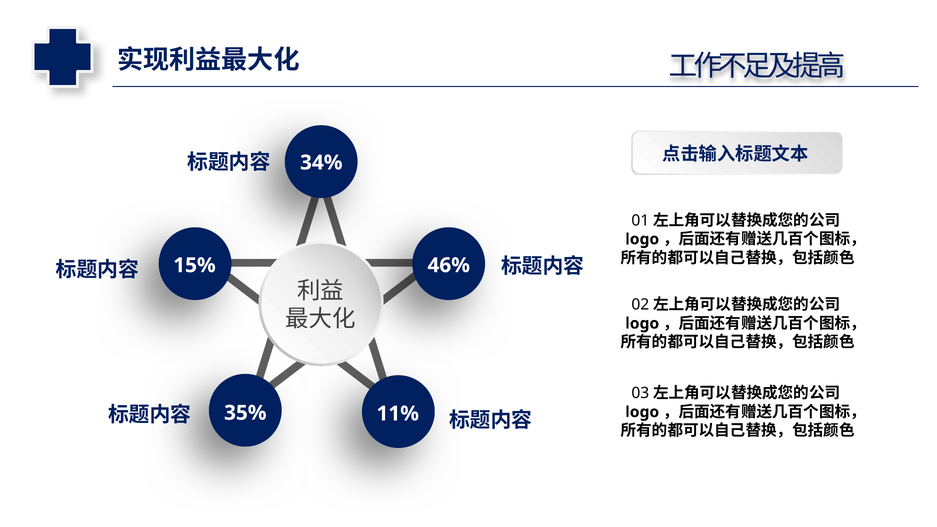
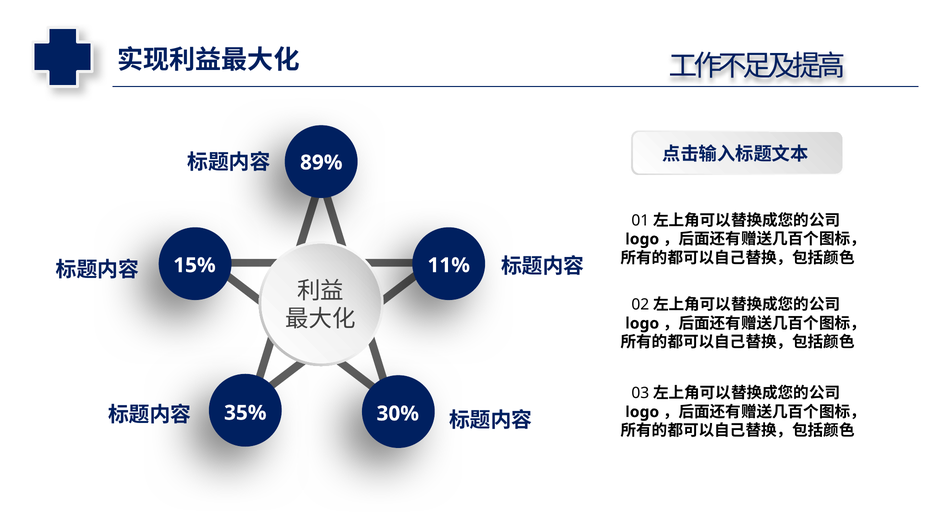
34%: 34% -> 89% (321, 163)
46%: 46% -> 11% (449, 265)
11%: 11% -> 30% (398, 414)
